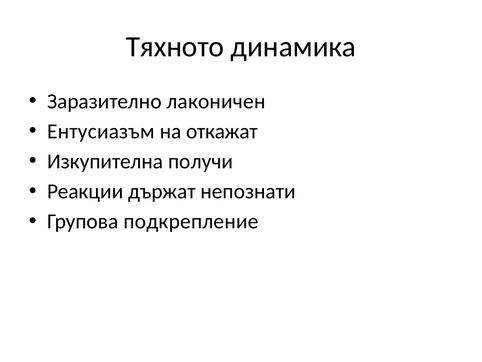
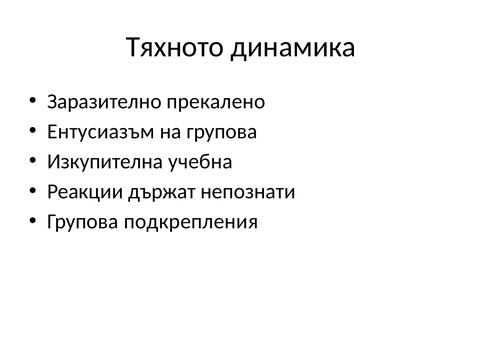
лаконичен: лаконичен -> прекалено (216, 101)
на откажат: откажат -> групова (222, 131)
получи: получи -> учебна (201, 161)
подкрепление: подкрепление -> подкрепления (191, 221)
